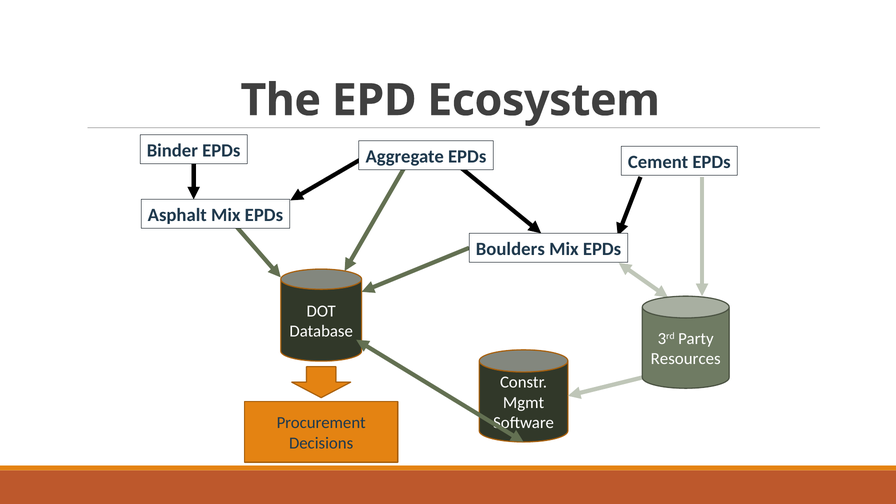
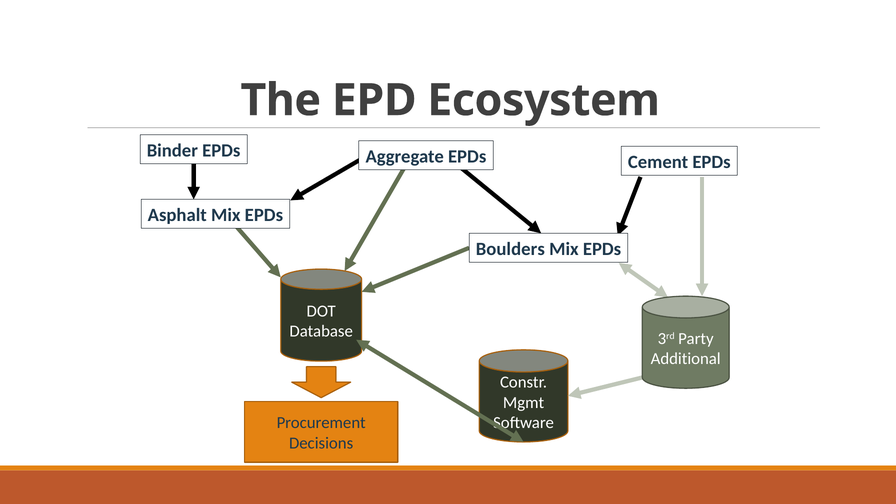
Resources: Resources -> Additional (686, 359)
